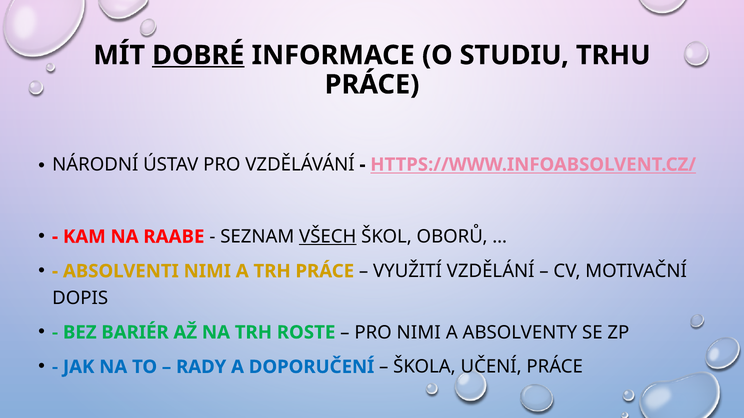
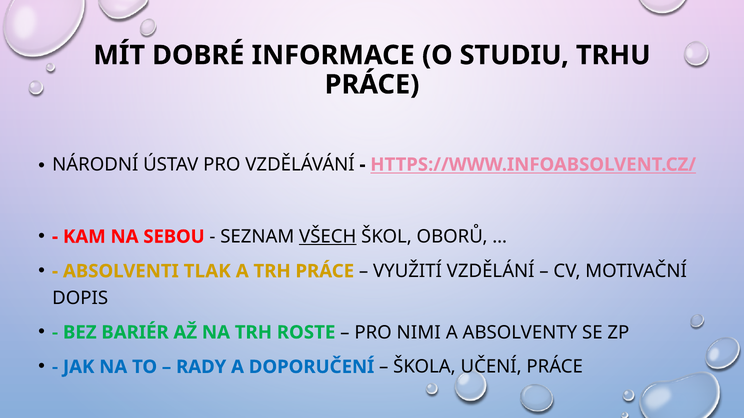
DOBRÉ underline: present -> none (198, 55)
RAABE: RAABE -> SEBOU (174, 237)
ABSOLVENTI NIMI: NIMI -> TLAK (207, 271)
